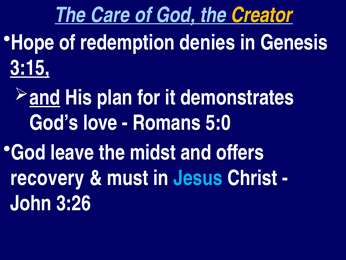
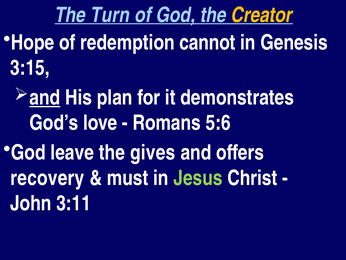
Care: Care -> Turn (110, 15)
denies: denies -> cannot (207, 42)
3:15 underline: present -> none (30, 68)
5:0: 5:0 -> 5:6 (218, 123)
midst: midst -> gives (153, 152)
Jesus colour: light blue -> light green (198, 178)
3:26: 3:26 -> 3:11 (74, 203)
